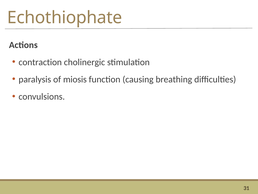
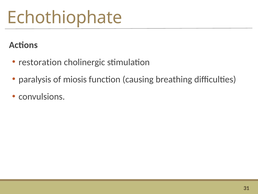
contraction: contraction -> restoration (40, 62)
